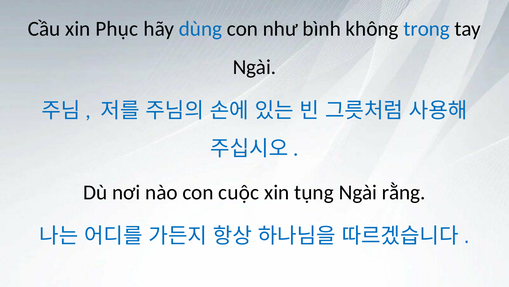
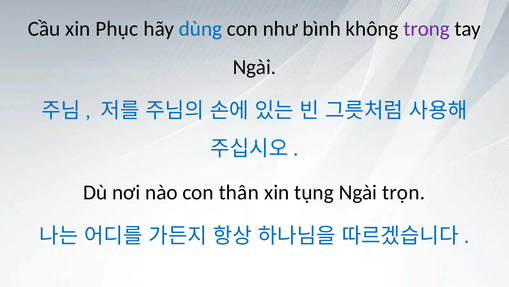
trong colour: blue -> purple (427, 29)
cuộc: cuộc -> thân (239, 192)
rằng: rằng -> trọn (404, 192)
